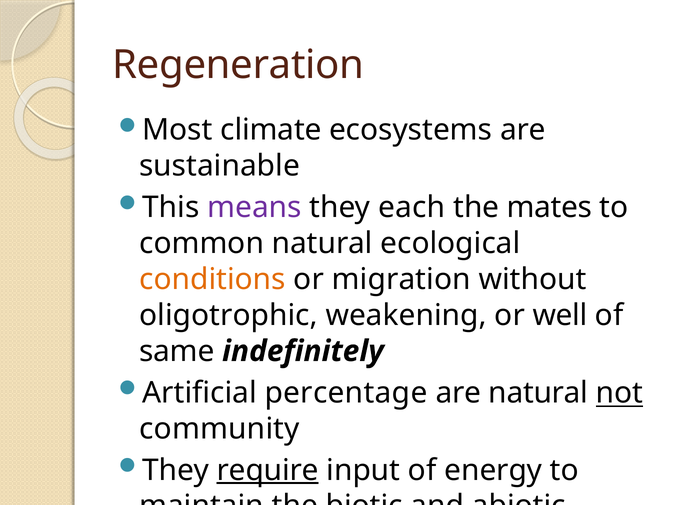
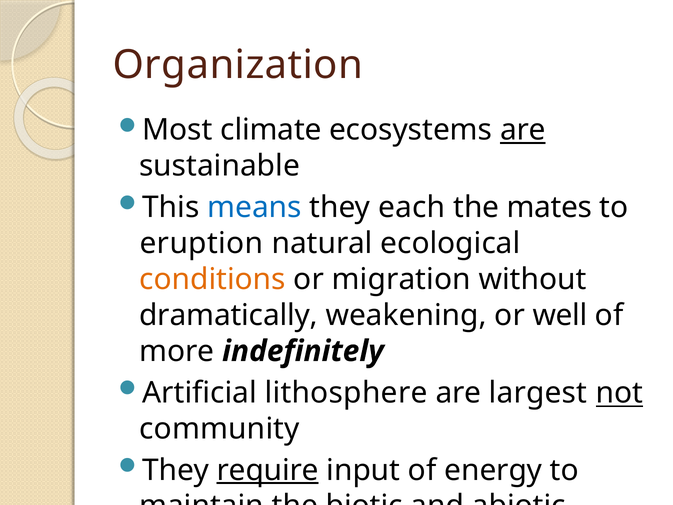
Regeneration: Regeneration -> Organization (238, 65)
are underline: none -> present (523, 130)
means colour: purple -> blue (254, 207)
common: common -> eruption (201, 243)
oligotrophic: oligotrophic -> dramatically (229, 315)
same: same -> more (177, 351)
percentage: percentage -> lithosphere (346, 393)
are natural: natural -> largest (538, 393)
